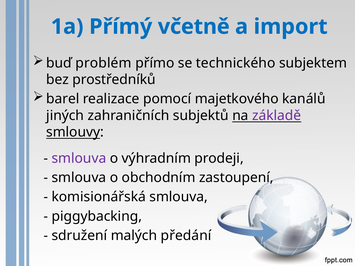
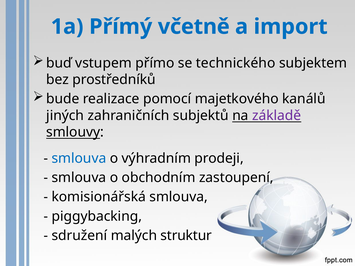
problém: problém -> vstupem (104, 63)
barel: barel -> bude (63, 99)
smlouva colour: purple -> blue (79, 158)
předání: předání -> struktur (186, 236)
